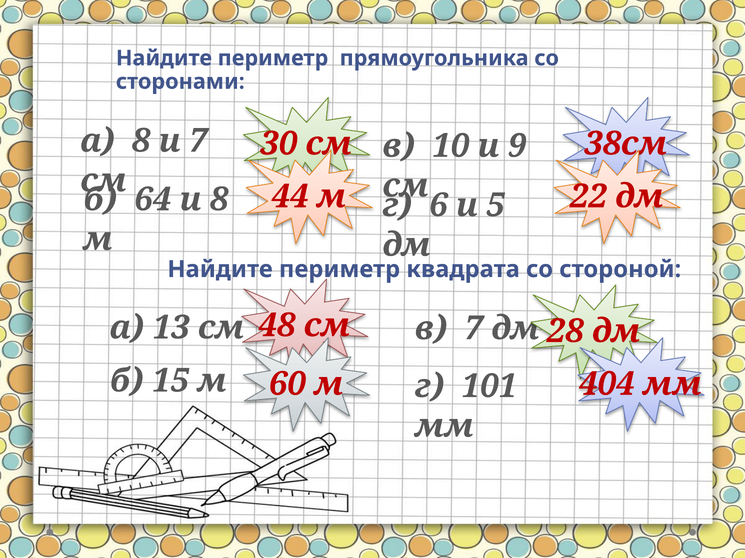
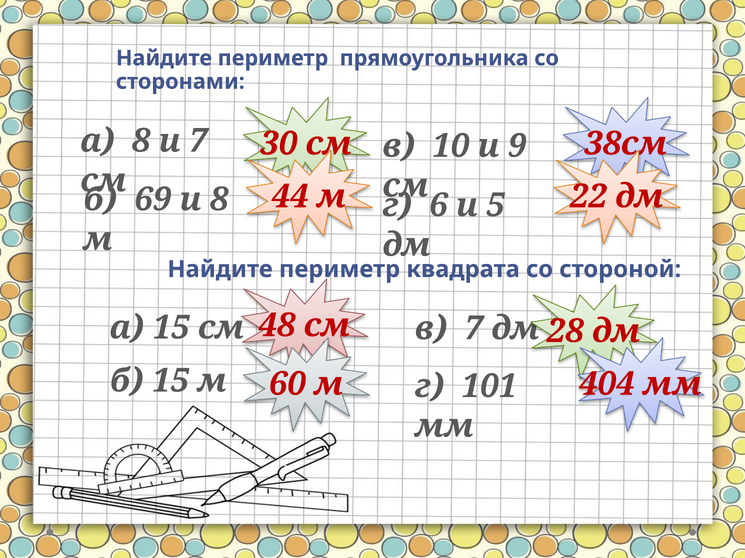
64: 64 -> 69 (153, 200)
а 13: 13 -> 15 (171, 328)
